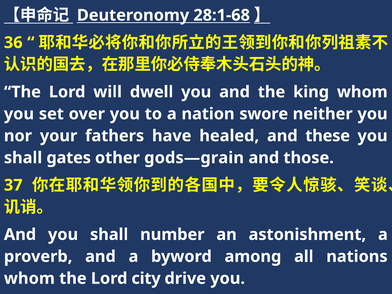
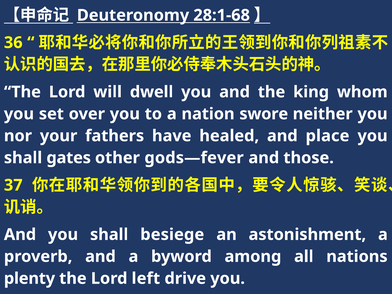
these: these -> place (327, 136)
gods—grain: gods—grain -> gods—fever (194, 158)
number: number -> besiege (172, 235)
whom: whom -> plenty (30, 278)
city: city -> left (146, 278)
